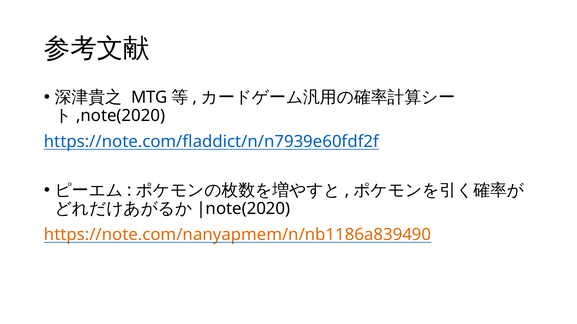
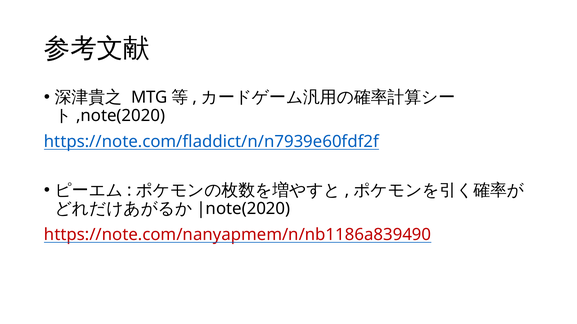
https://note.com/nanyapmem/n/nb1186a839490 colour: orange -> red (238, 235)
